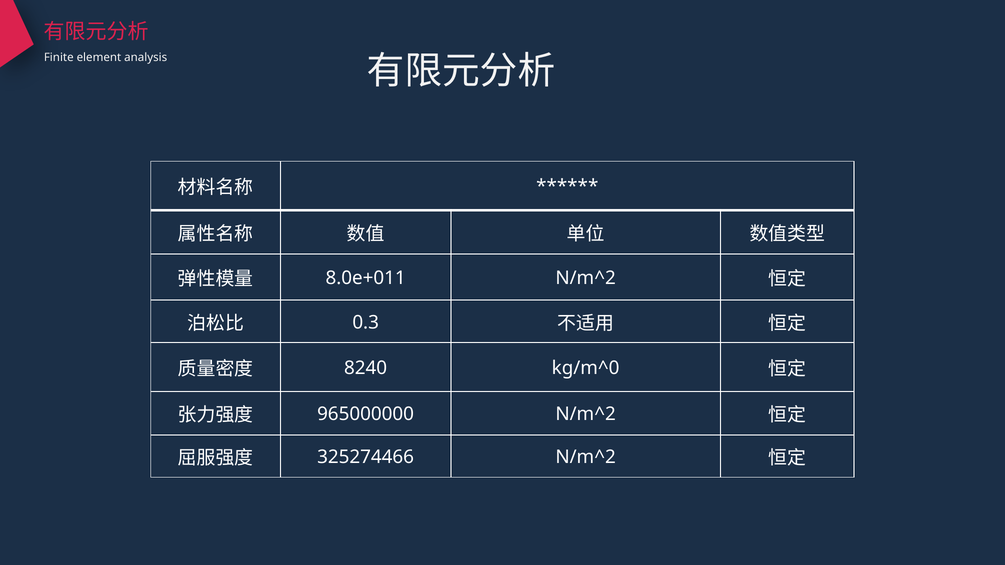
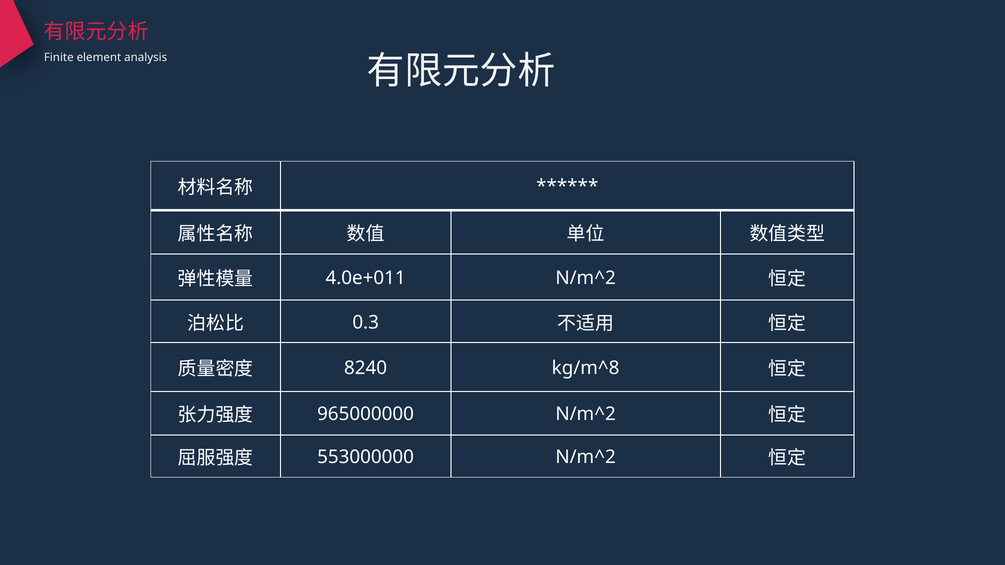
8.0e+011: 8.0e+011 -> 4.0e+011 (366, 278)
kg/m^0: kg/m^0 -> kg/m^8 (586, 368)
325274466: 325274466 -> 553000000 (366, 457)
